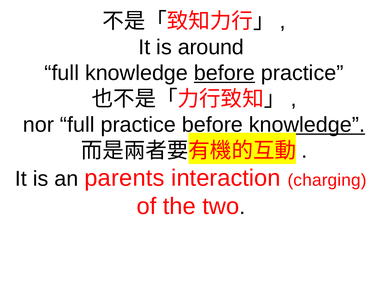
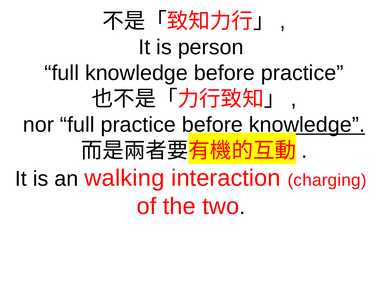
around: around -> person (211, 47)
before underline: present -> none (224, 73)
parents: parents -> walking (124, 178)
